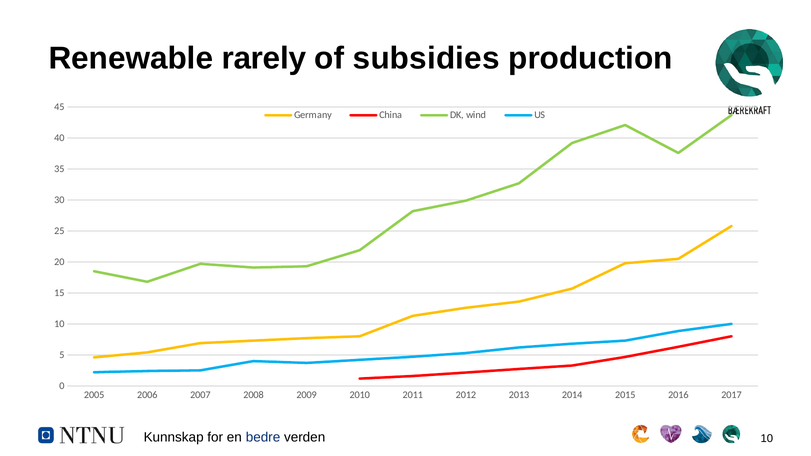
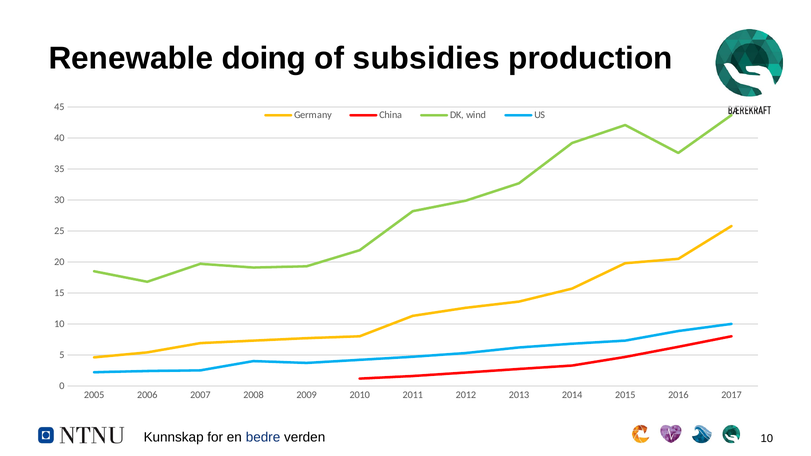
rarely: rarely -> doing (264, 58)
